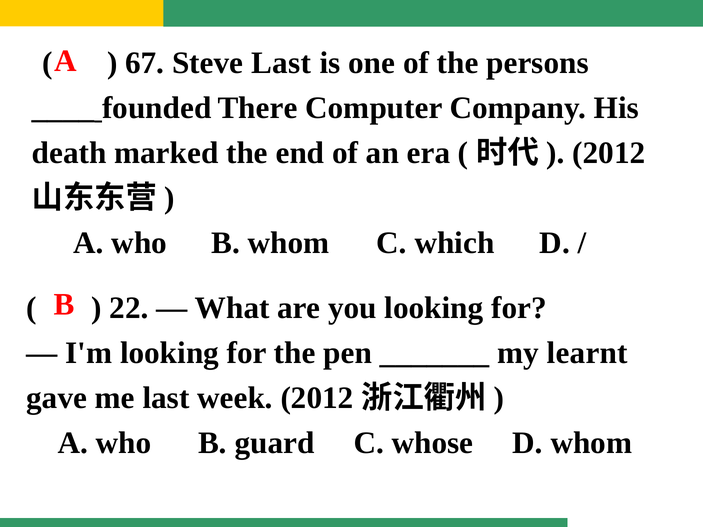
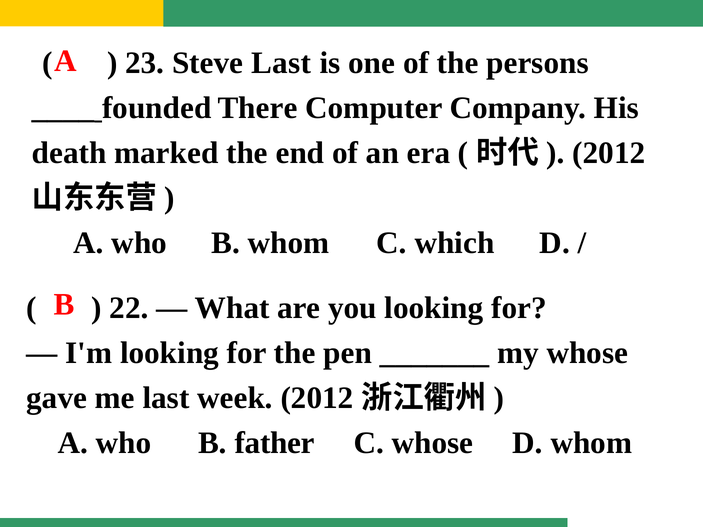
67: 67 -> 23 (145, 63)
my learnt: learnt -> whose (587, 353)
guard: guard -> father (275, 443)
